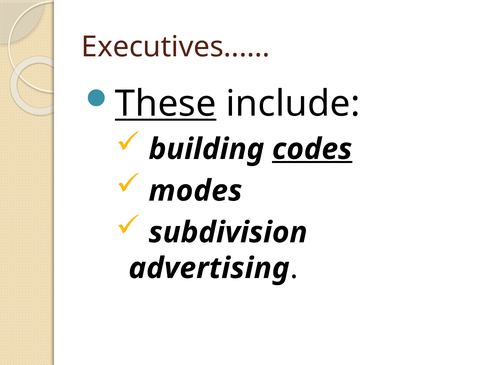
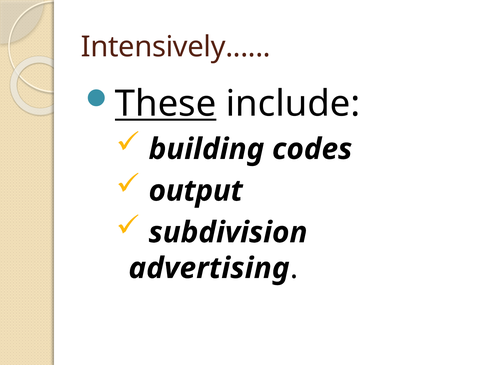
Executives: Executives -> Intensively (176, 47)
codes underline: present -> none (312, 149)
modes: modes -> output (196, 191)
